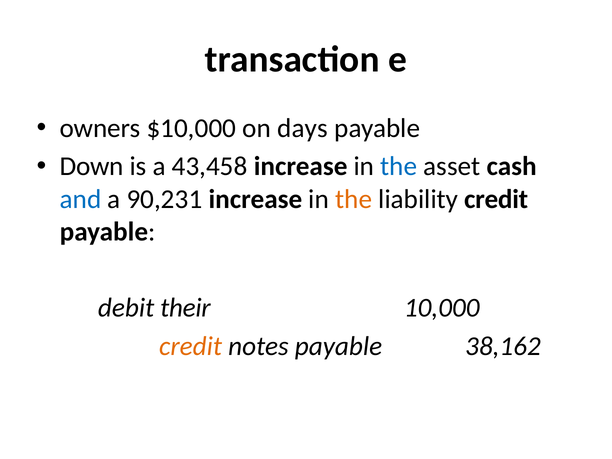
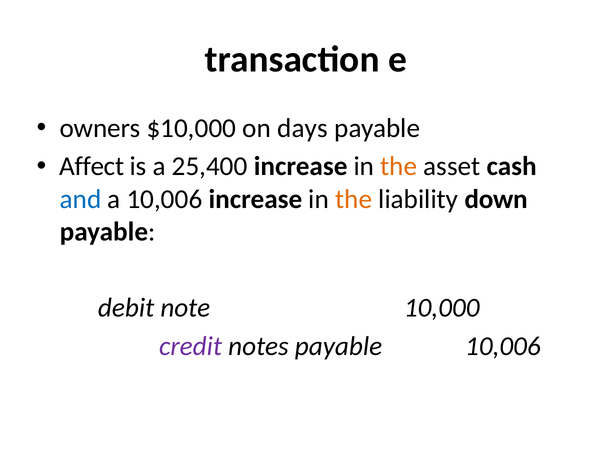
Down: Down -> Affect (92, 166)
43,458: 43,458 -> 25,400 (210, 166)
the colour: blue -> orange (399, 166)
a 90,231: 90,231 -> 10,006 (164, 199)
liability credit: credit -> down (496, 199)
their: their -> note (185, 308)
credit colour: orange -> purple (191, 346)
payable 38,162: 38,162 -> 10,006 (503, 346)
